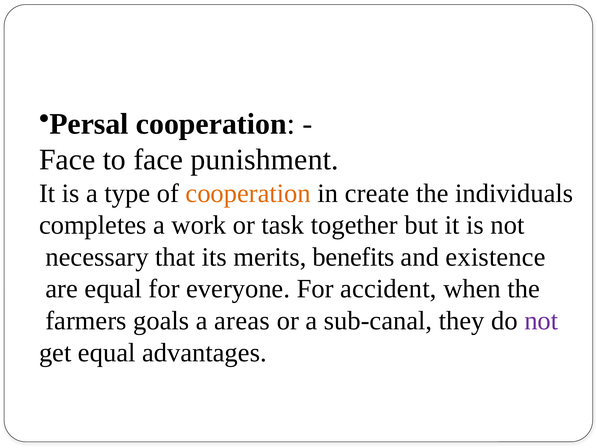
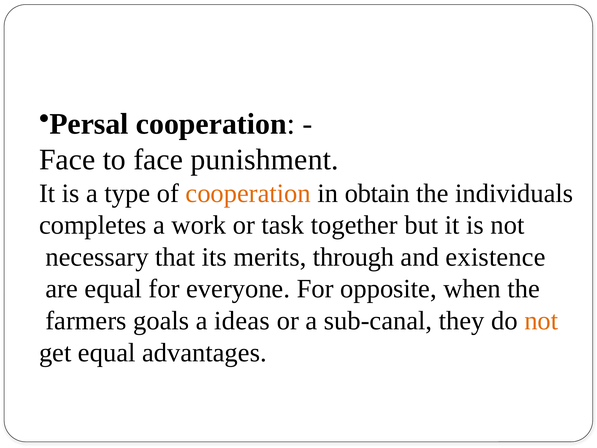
create: create -> obtain (377, 193)
benefits: benefits -> through (354, 257)
accident: accident -> opposite (388, 289)
areas: areas -> ideas (242, 321)
not colour: purple -> orange (541, 321)
